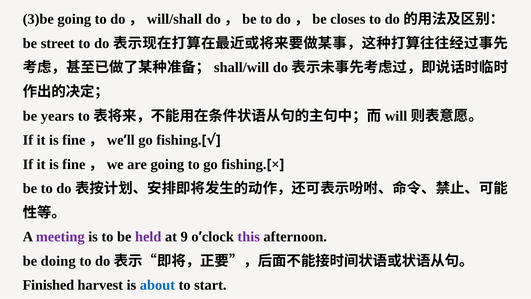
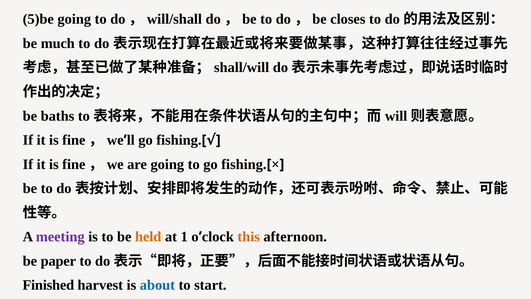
3)be: 3)be -> 5)be (38, 19)
street: street -> much (58, 43)
years: years -> baths (57, 116)
held colour: purple -> orange (148, 237)
9: 9 -> 1 (184, 237)
this colour: purple -> orange (249, 237)
doing: doing -> paper (58, 261)
